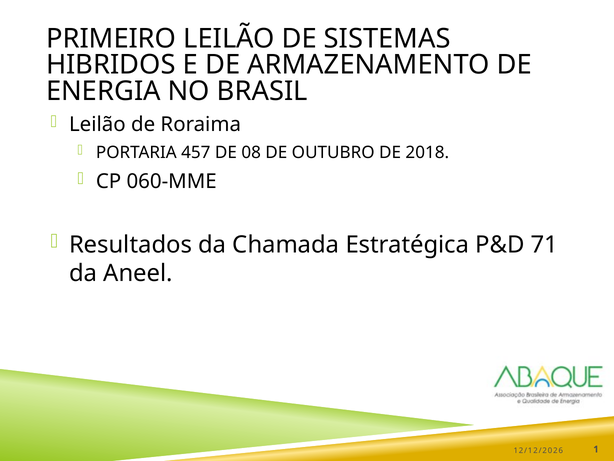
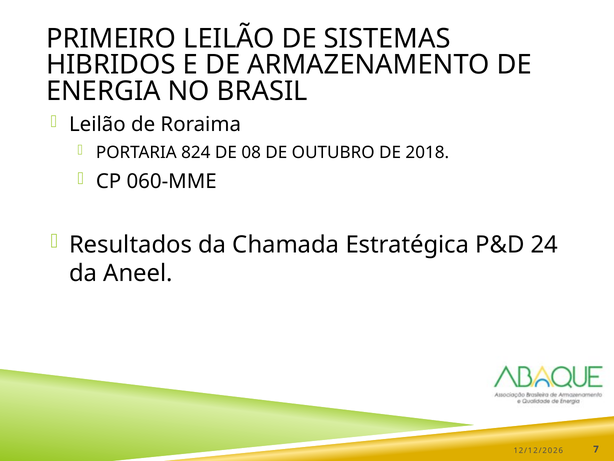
457: 457 -> 824 (196, 153)
71: 71 -> 24 (544, 245)
1: 1 -> 7 (596, 449)
